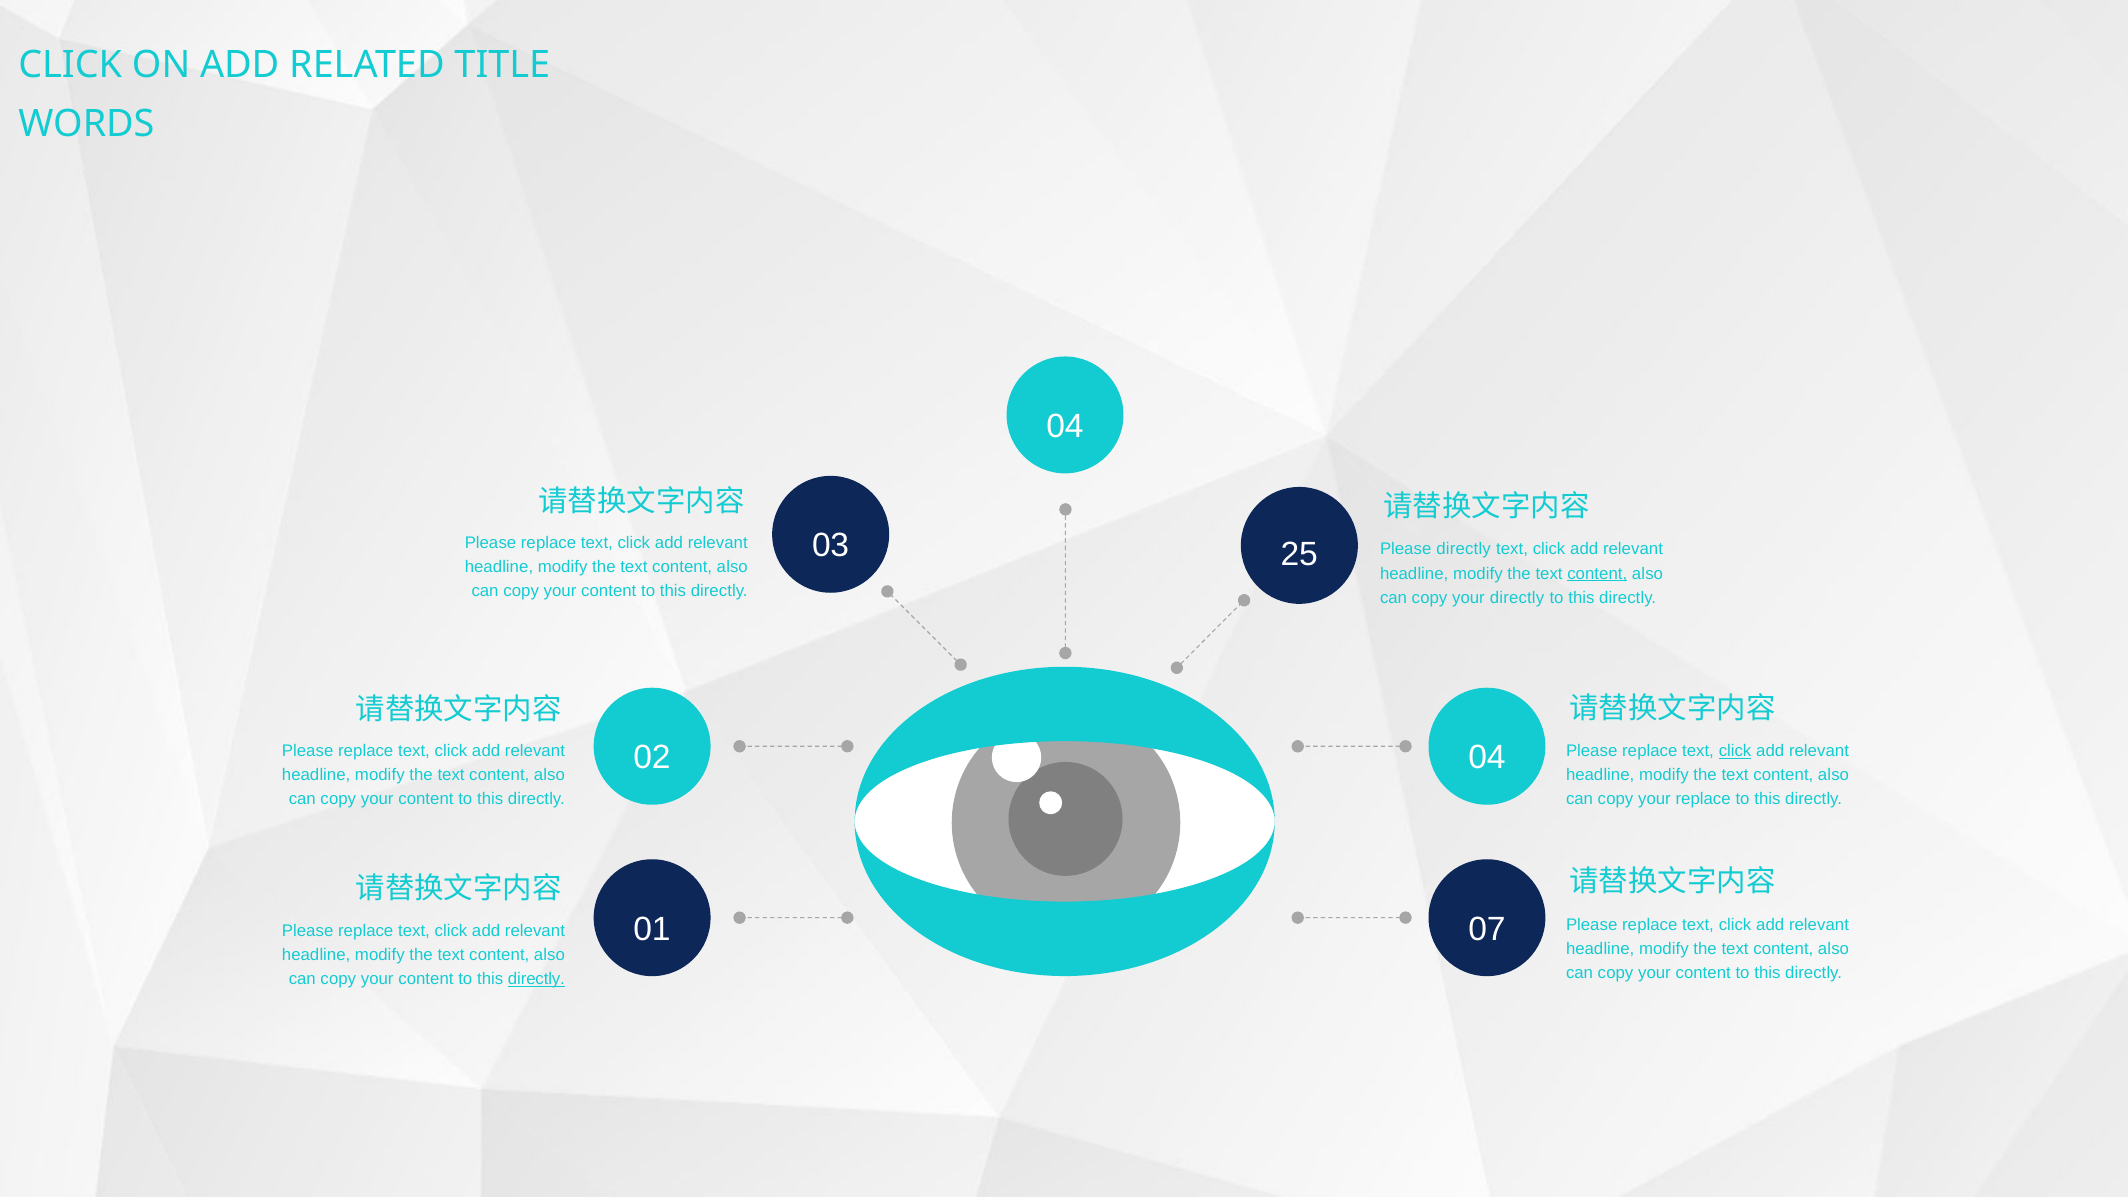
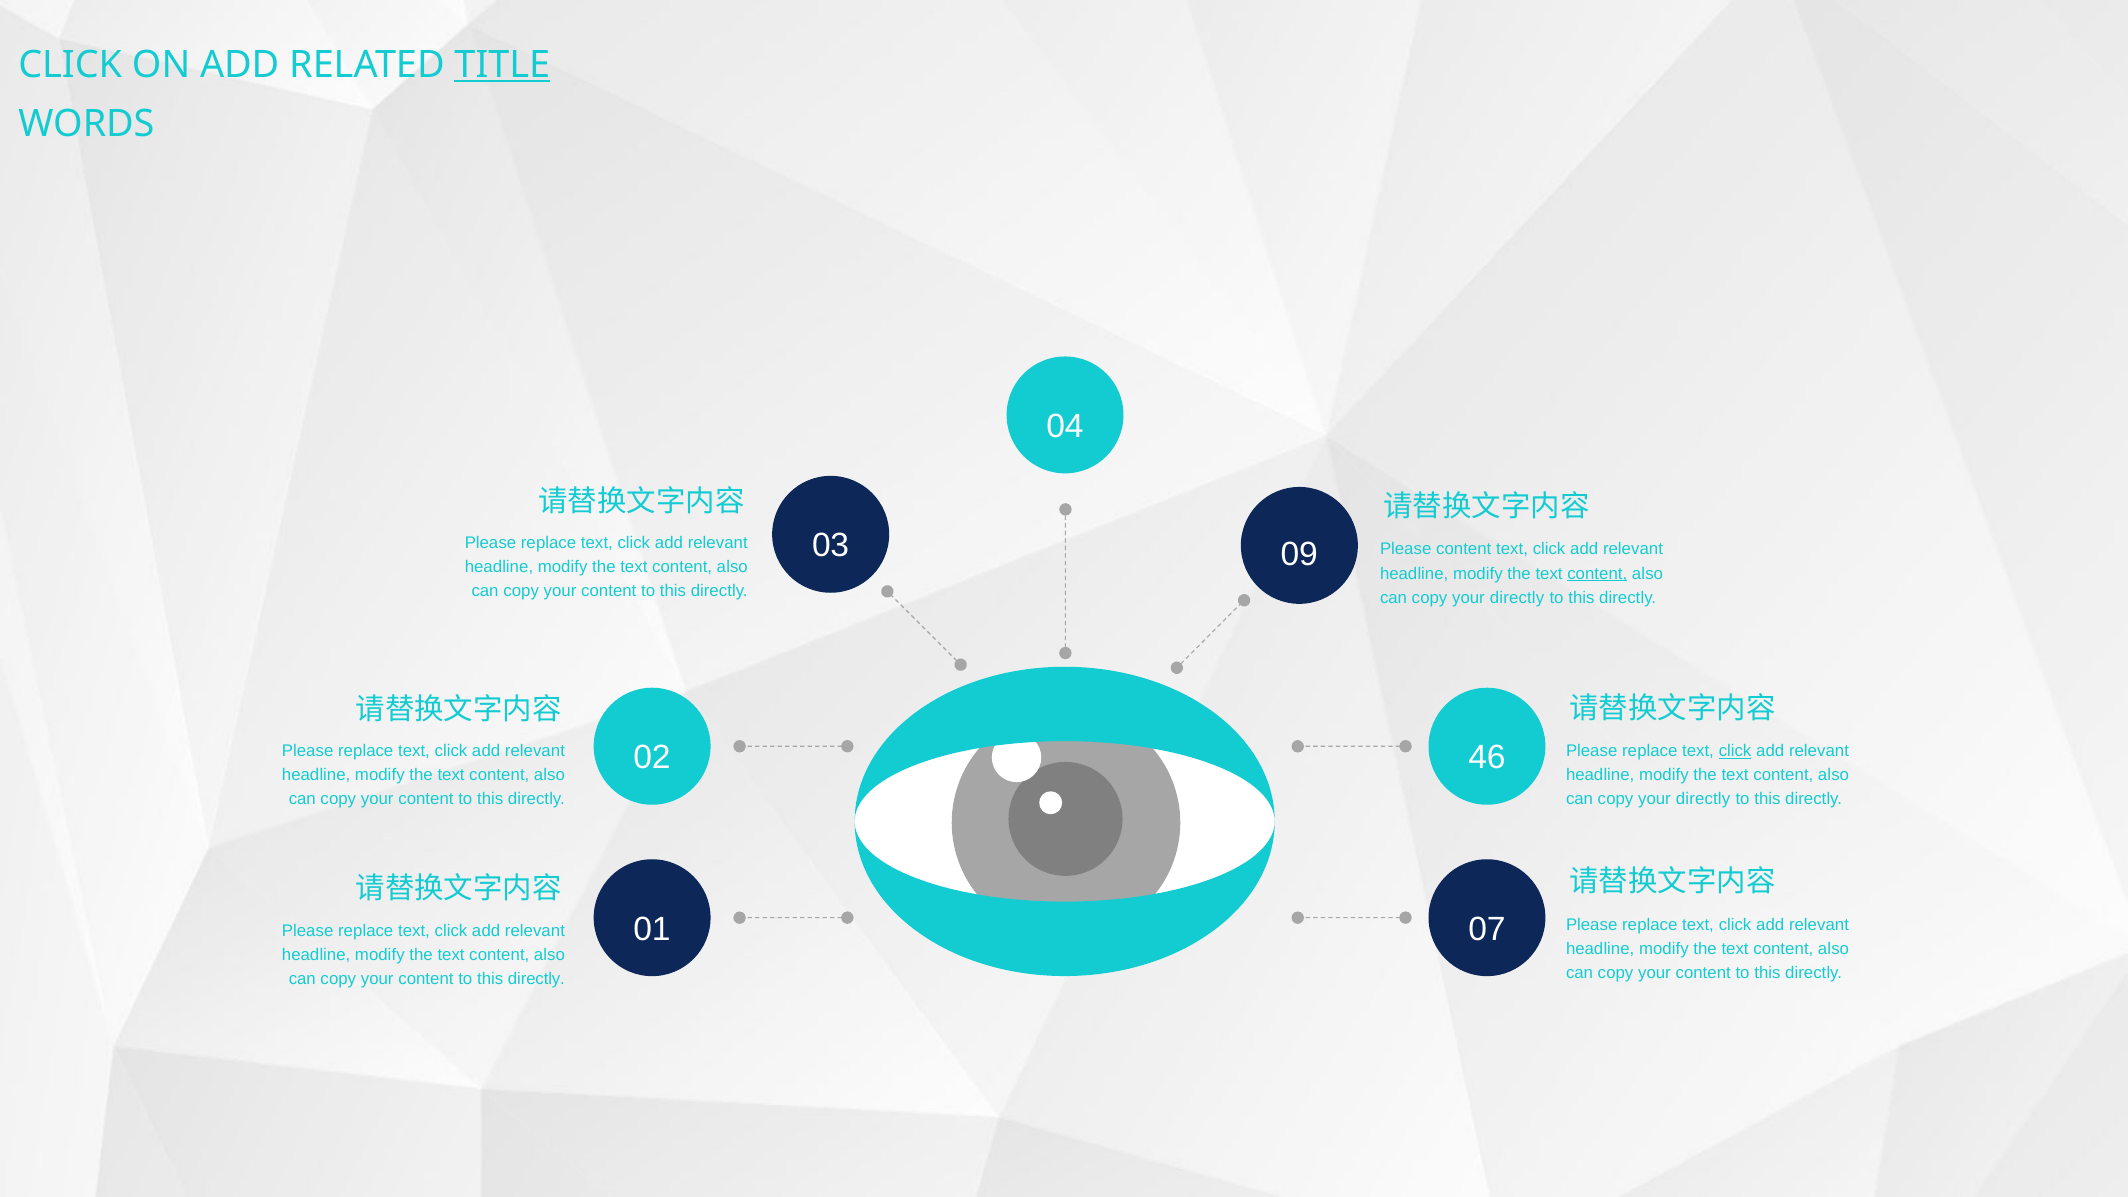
TITLE underline: none -> present (502, 65)
25: 25 -> 09 (1299, 554)
Please directly: directly -> content (1464, 549)
02 04: 04 -> 46 (1487, 758)
replace: replace -> directly (1703, 799)
directly underline: present -> none (536, 979)
